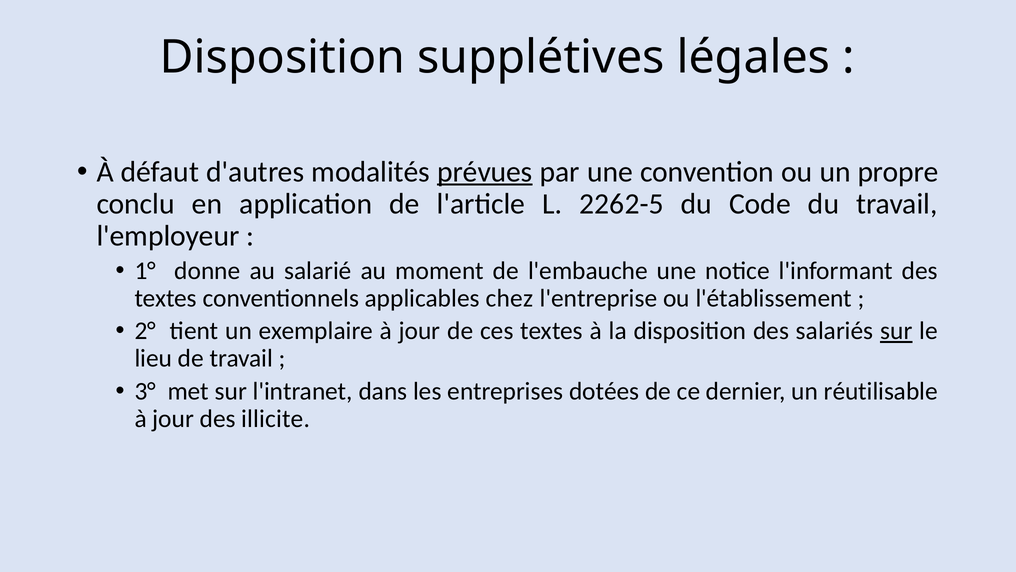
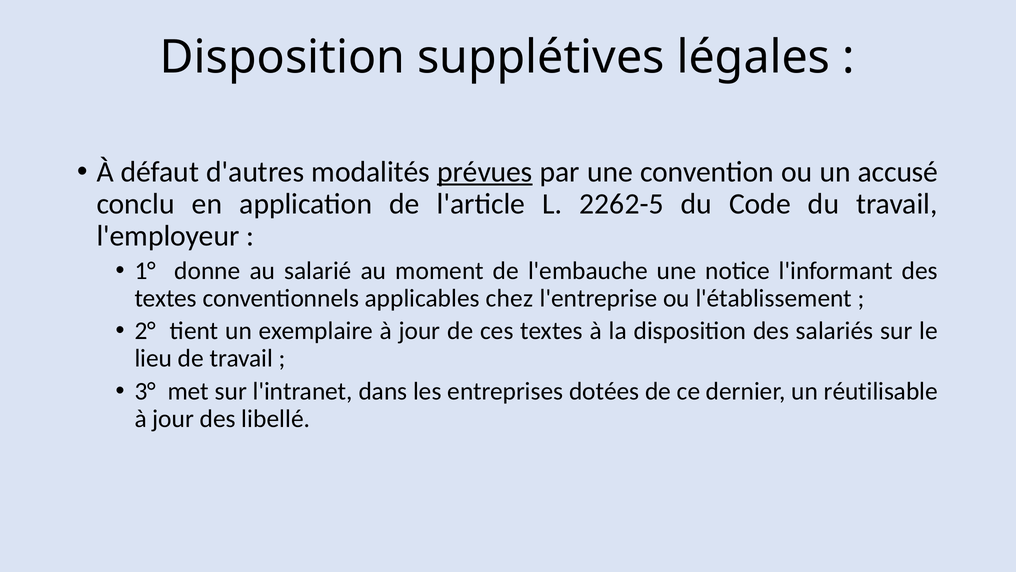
propre: propre -> accusé (898, 172)
sur underline: present -> none (896, 331)
illicite: illicite -> libellé (276, 418)
